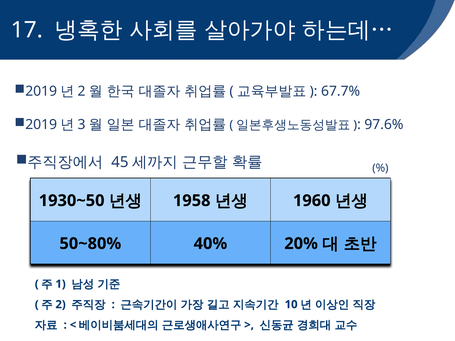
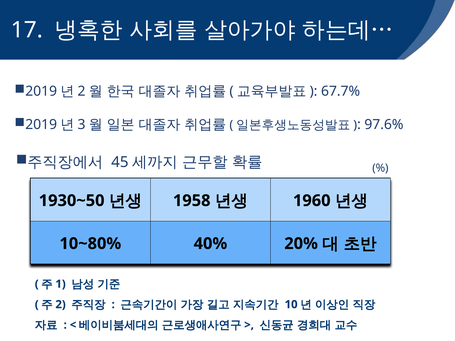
50~80%: 50~80% -> 10~80% (90, 244)
